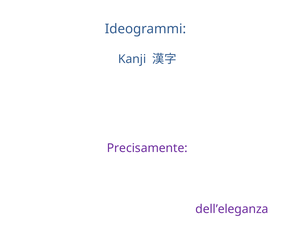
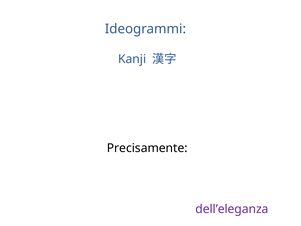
Precisamente colour: purple -> black (147, 148)
